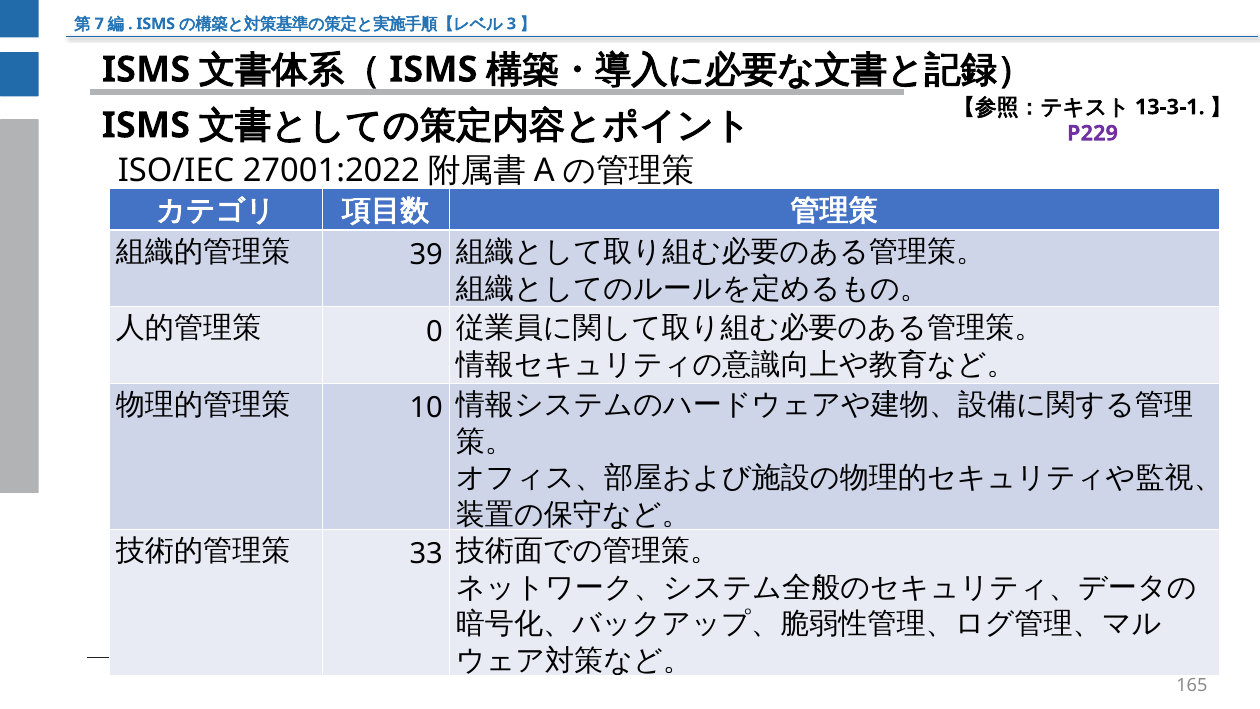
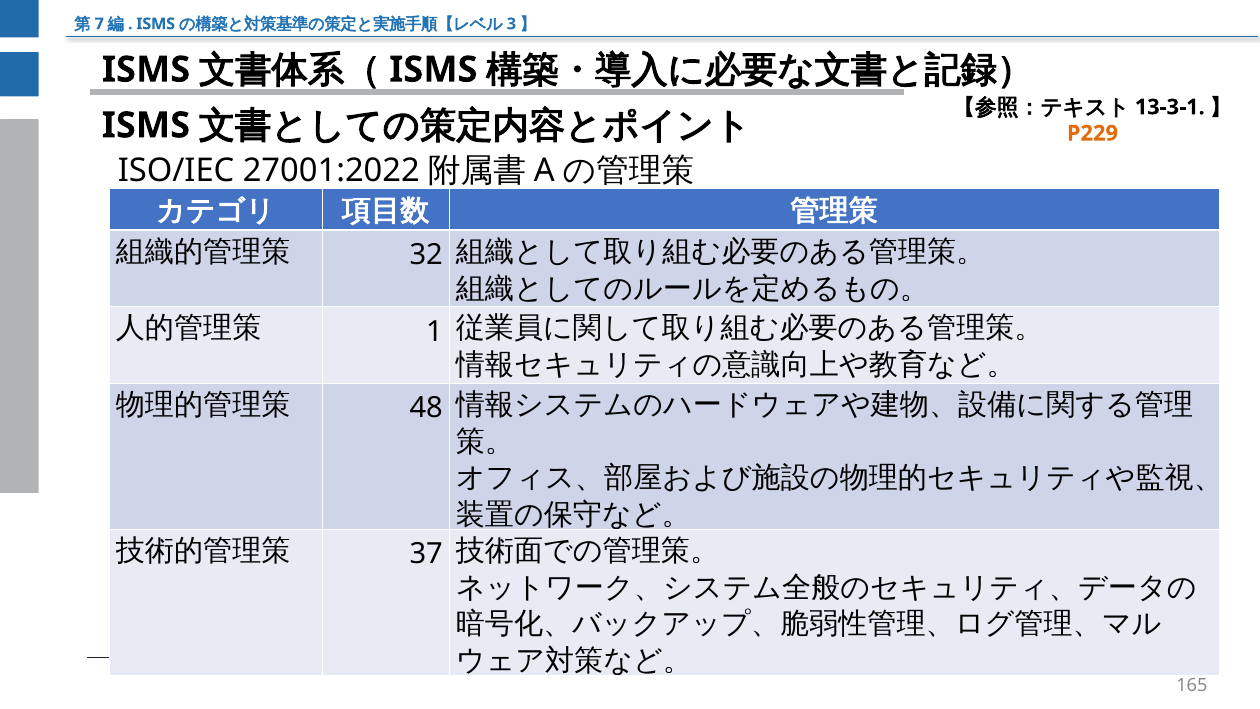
P229 colour: purple -> orange (1092, 133)
39: 39 -> 32 (426, 255)
0: 0 -> 1 (435, 331)
10: 10 -> 48 (426, 408)
33: 33 -> 37 (426, 554)
